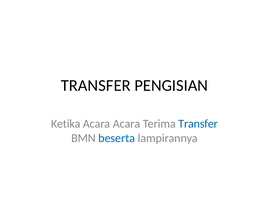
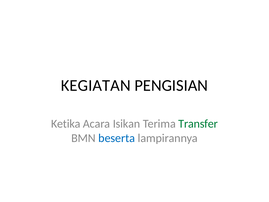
TRANSFER: TRANSFER -> KEGIATAN (96, 85)
Acara Acara: Acara -> Isikan (127, 124)
Transfer colour: blue -> green (198, 124)
